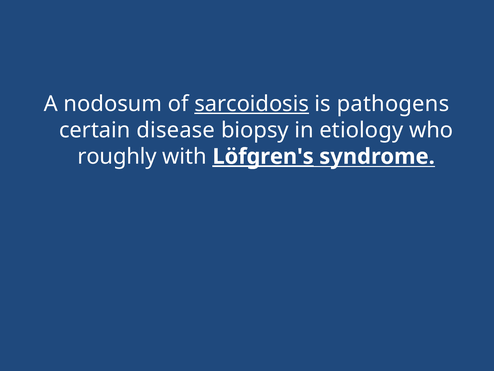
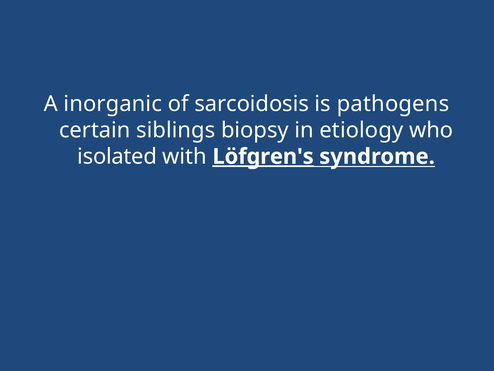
nodosum: nodosum -> inorganic (113, 104)
sarcoidosis underline: present -> none (252, 104)
disease: disease -> siblings (176, 130)
roughly: roughly -> isolated (117, 156)
